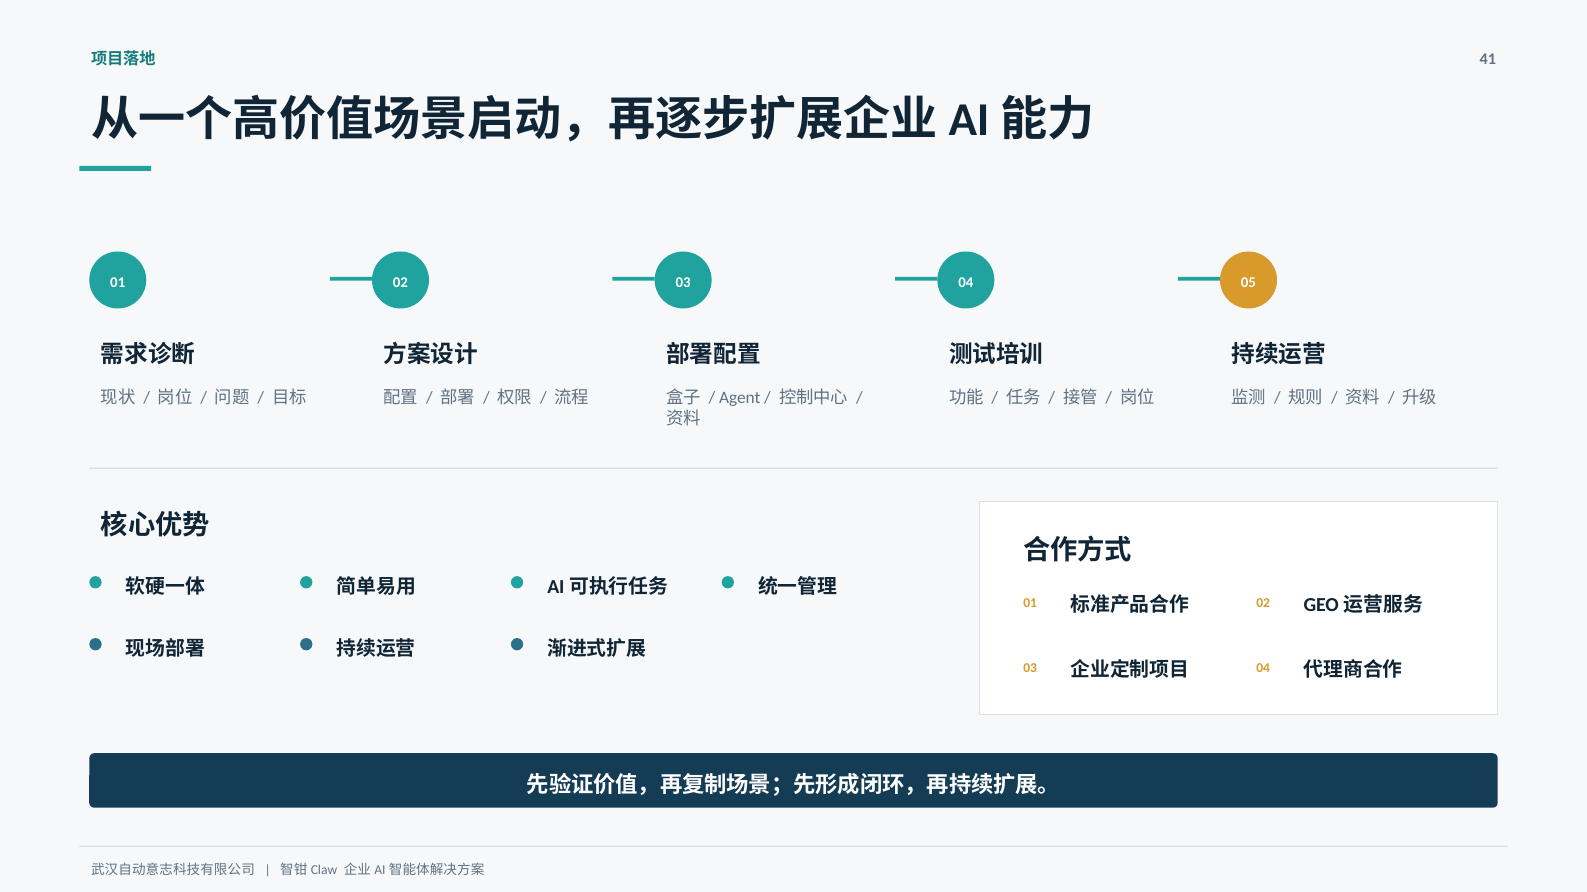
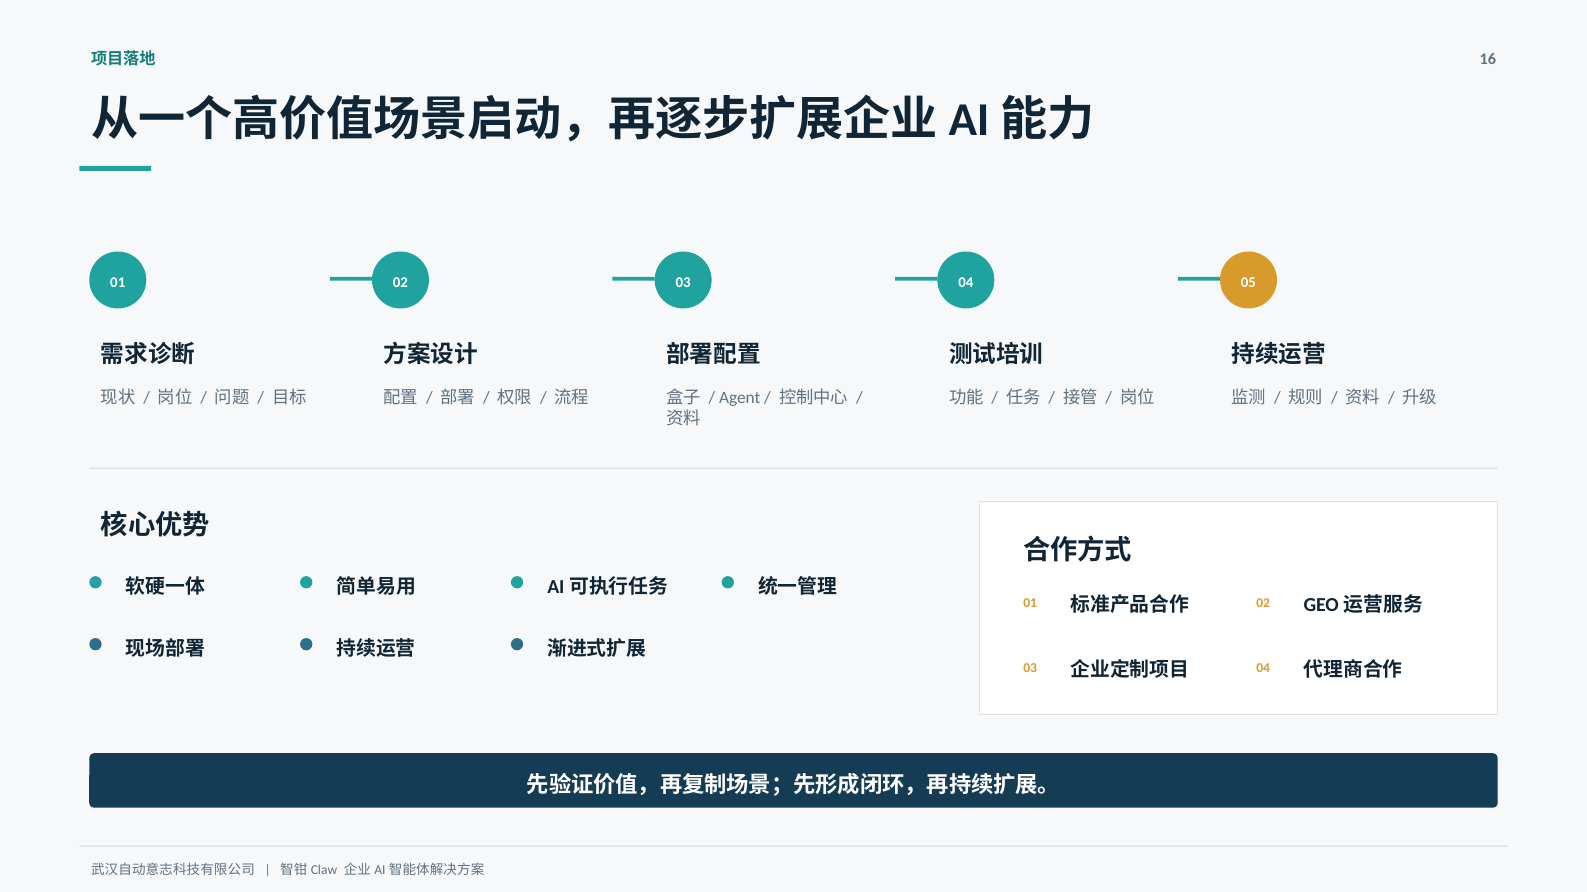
41: 41 -> 16 (1488, 59)
